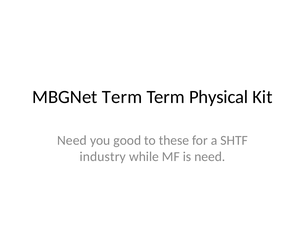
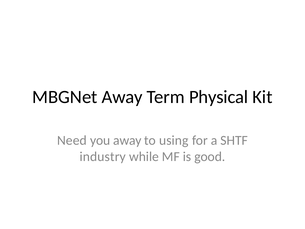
MBGNet Term: Term -> Away (122, 97)
you good: good -> away (127, 140)
these: these -> using (174, 140)
is need: need -> good (210, 157)
